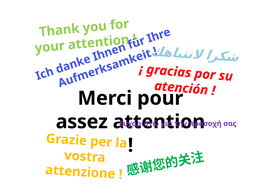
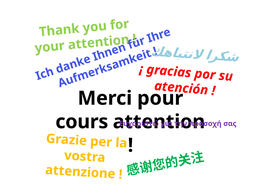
assez: assez -> cours (82, 122)
